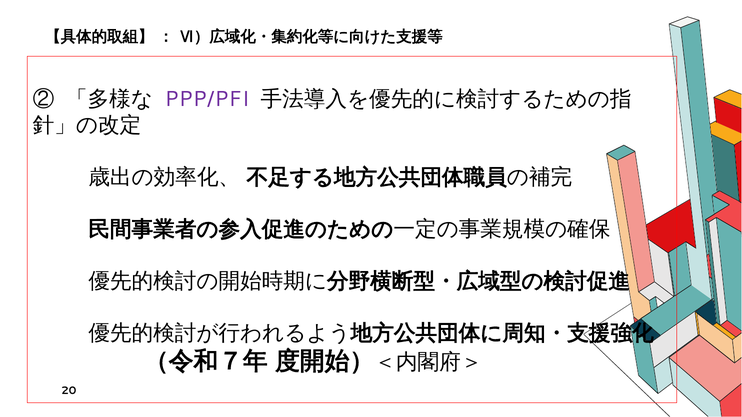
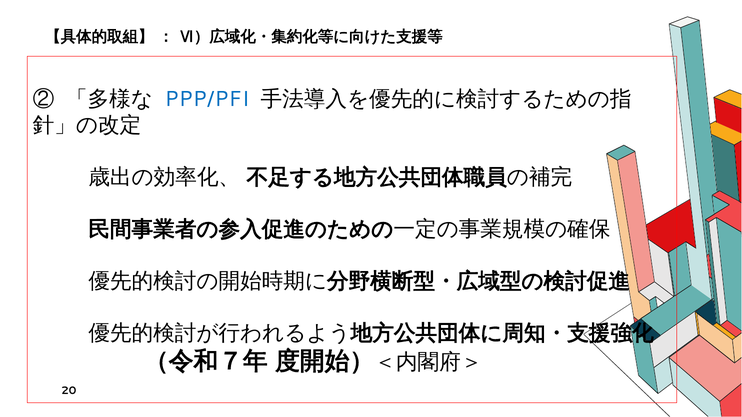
PPP/PFI colour: purple -> blue (207, 99)
